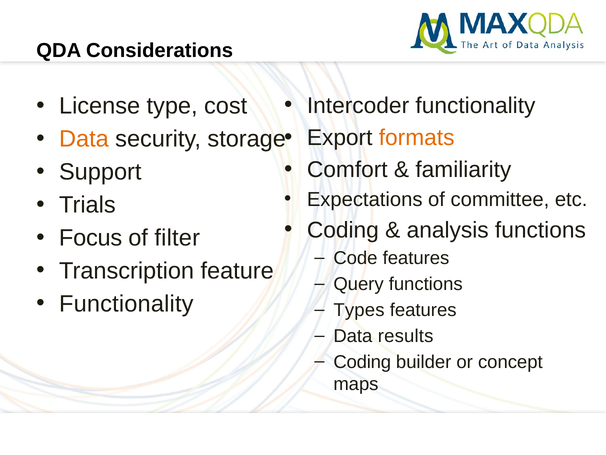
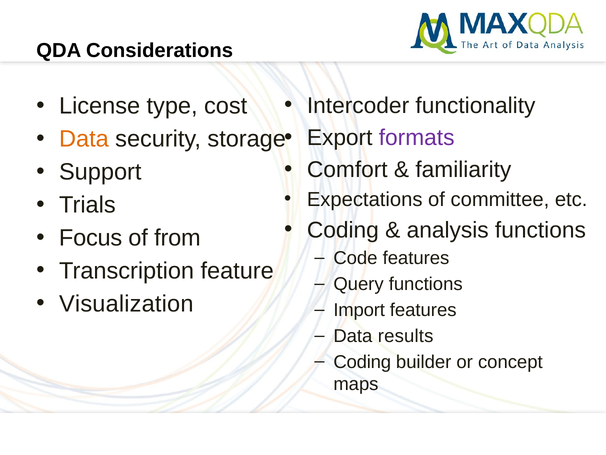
formats colour: orange -> purple (417, 137)
filter: filter -> from (177, 238)
Functionality: Functionality -> Visualization (126, 304)
Types: Types -> Import (359, 310)
